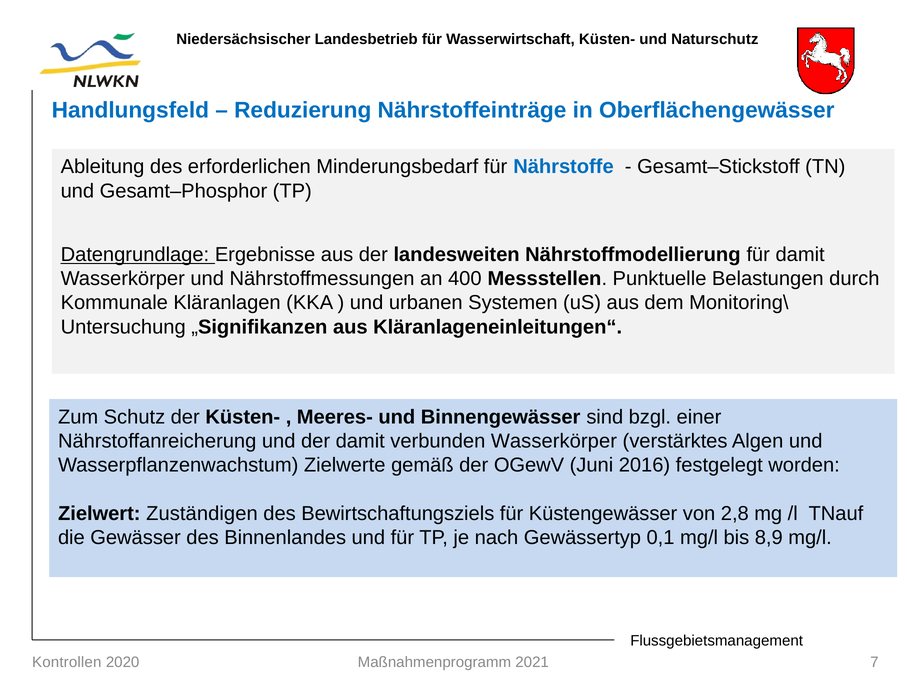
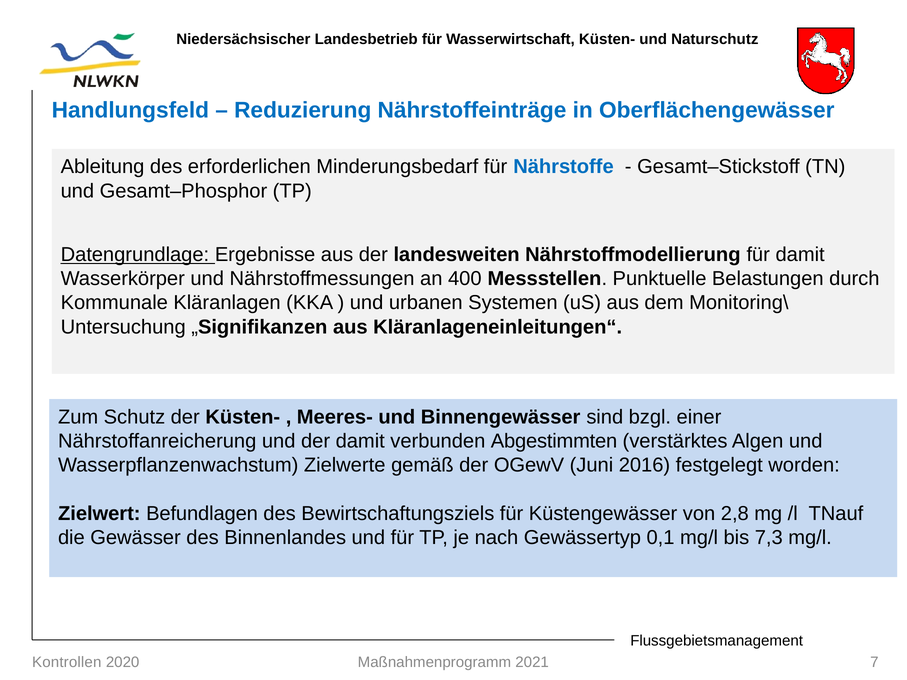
verbunden Wasserkörper: Wasserkörper -> Abgestimmten (554, 441)
Zuständigen: Zuständigen -> Befundlagen (202, 514)
8,9: 8,9 -> 7,3 (769, 538)
